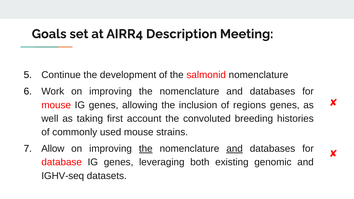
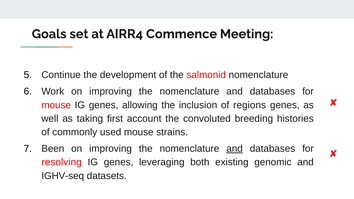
Description: Description -> Commence (182, 34)
Allow: Allow -> Been (53, 149)
the underline: present -> none (146, 149)
database: database -> resolving (62, 162)
